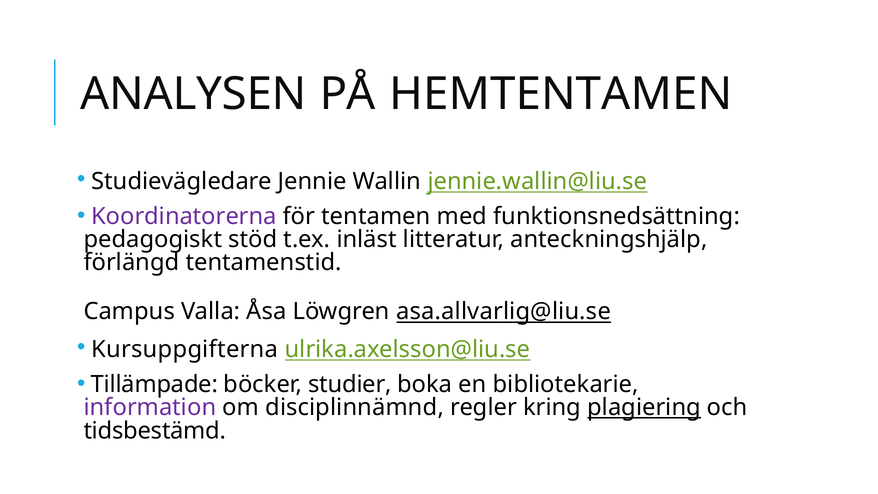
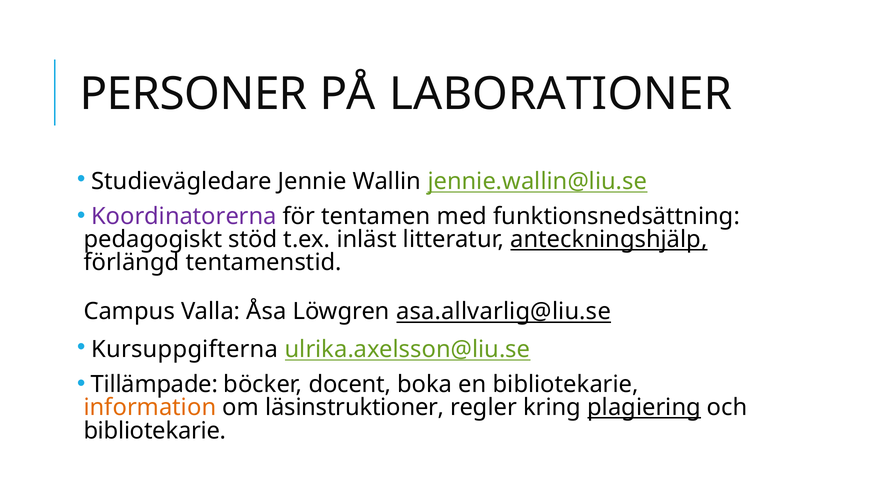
ANALYSEN: ANALYSEN -> PERSONER (194, 94)
HEMTENTAMEN: HEMTENTAMEN -> LABORATIONER (561, 94)
anteckningshjälp underline: none -> present (609, 239)
studier: studier -> docent (350, 384)
information colour: purple -> orange (150, 407)
disciplinnämnd: disciplinnämnd -> läsinstruktioner (355, 407)
tidsbestämd: tidsbestämd -> bibliotekarie (155, 431)
